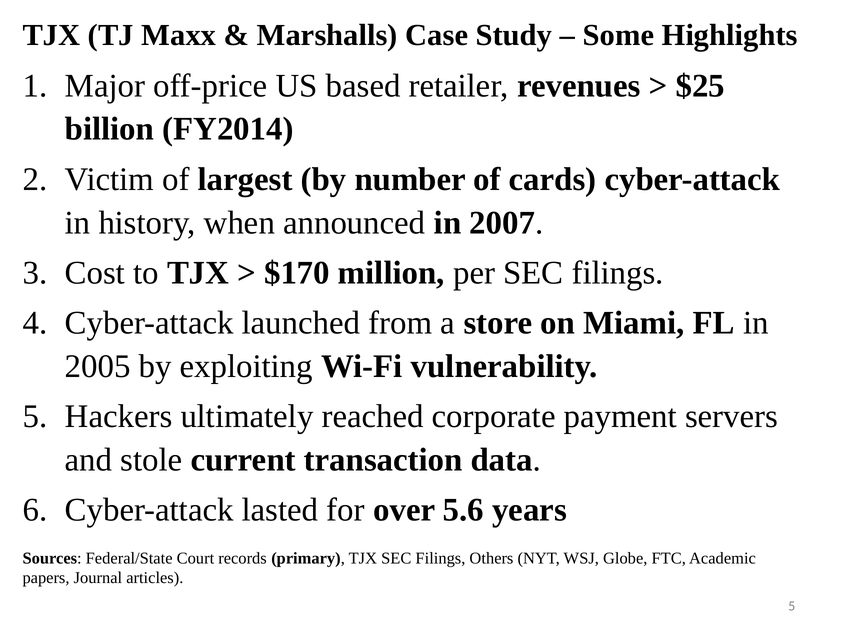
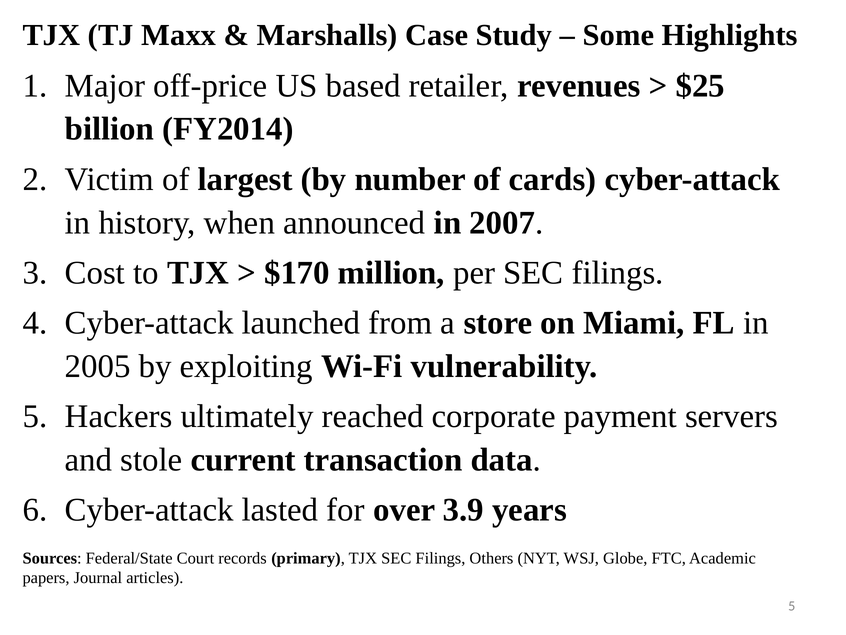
5.6: 5.6 -> 3.9 (463, 509)
